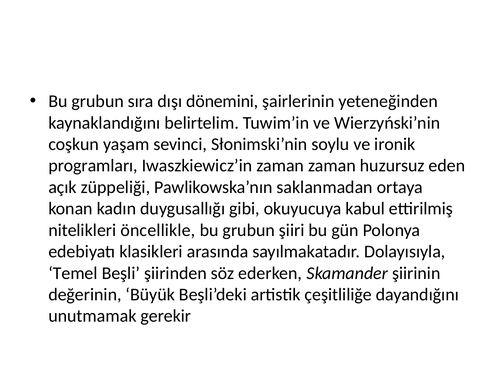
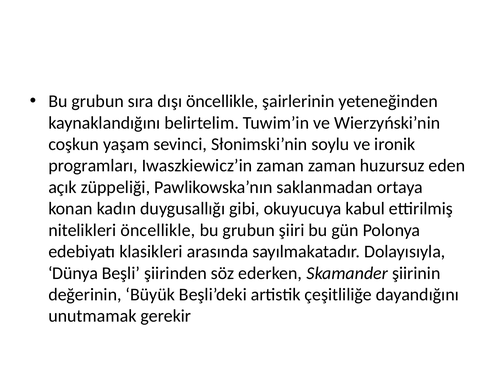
dışı dönemini: dönemini -> öncellikle (222, 101)
Temel: Temel -> Dünya (73, 273)
